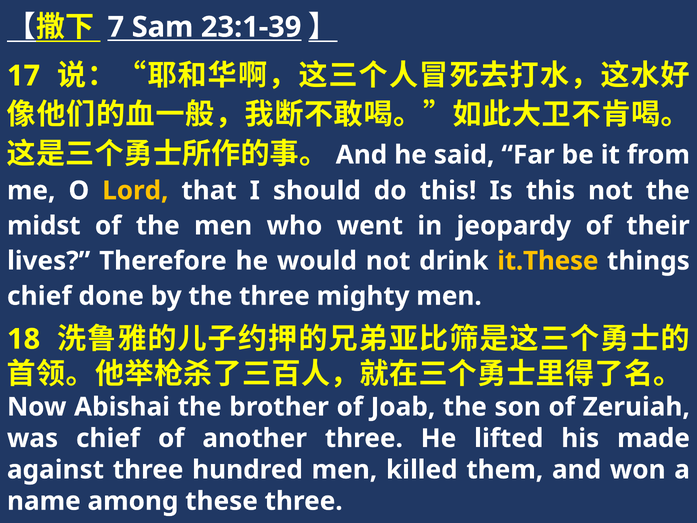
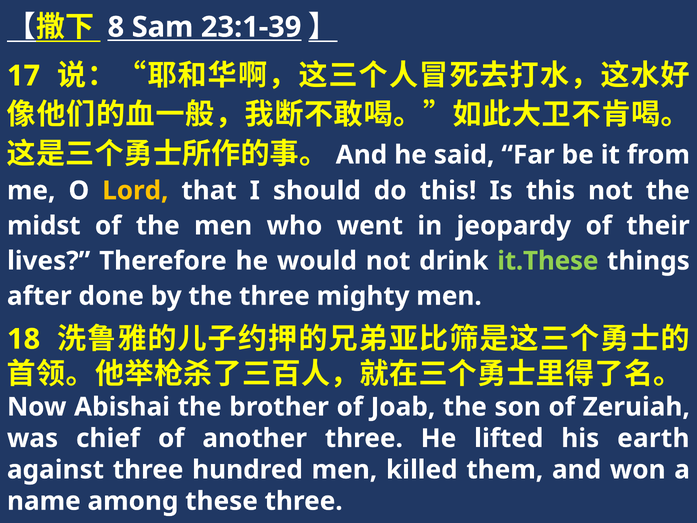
7: 7 -> 8 (116, 27)
it.These colour: yellow -> light green (548, 261)
chief: chief -> after (39, 296)
made: made -> earth (653, 438)
